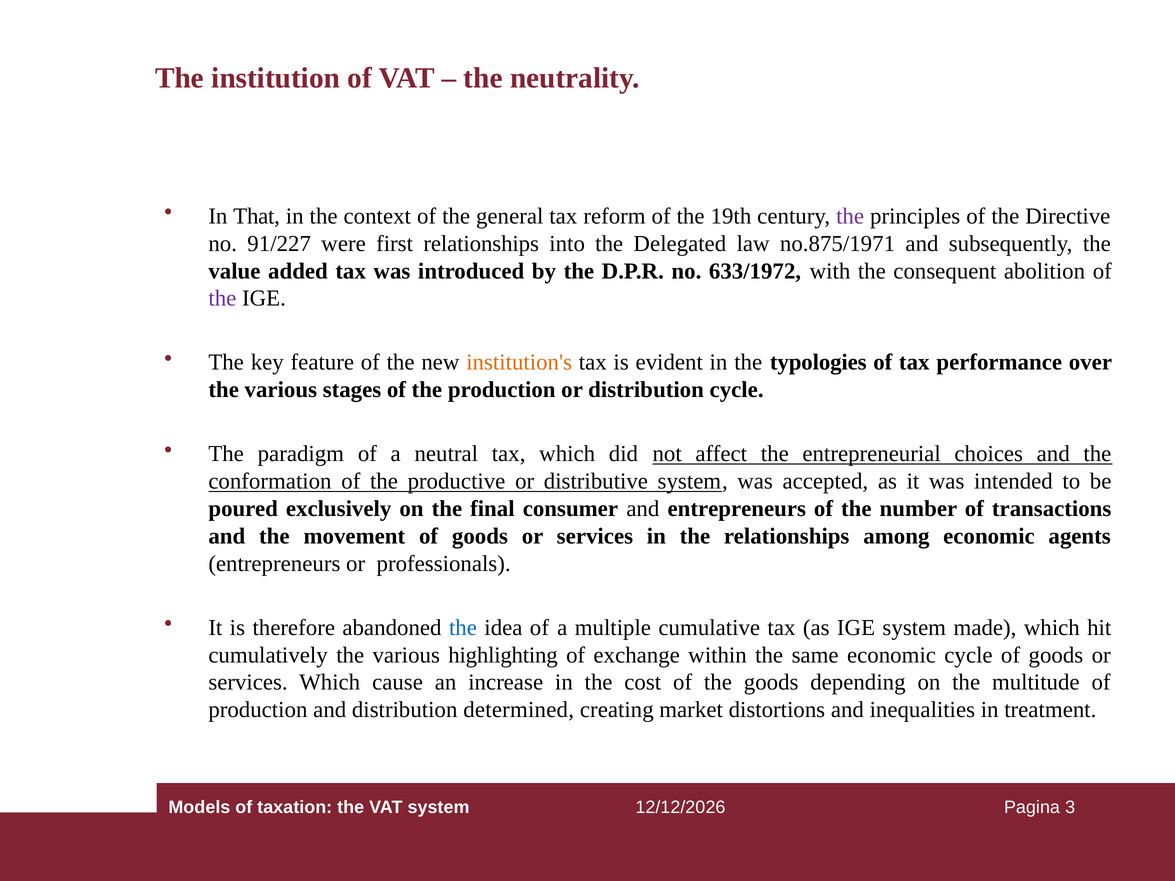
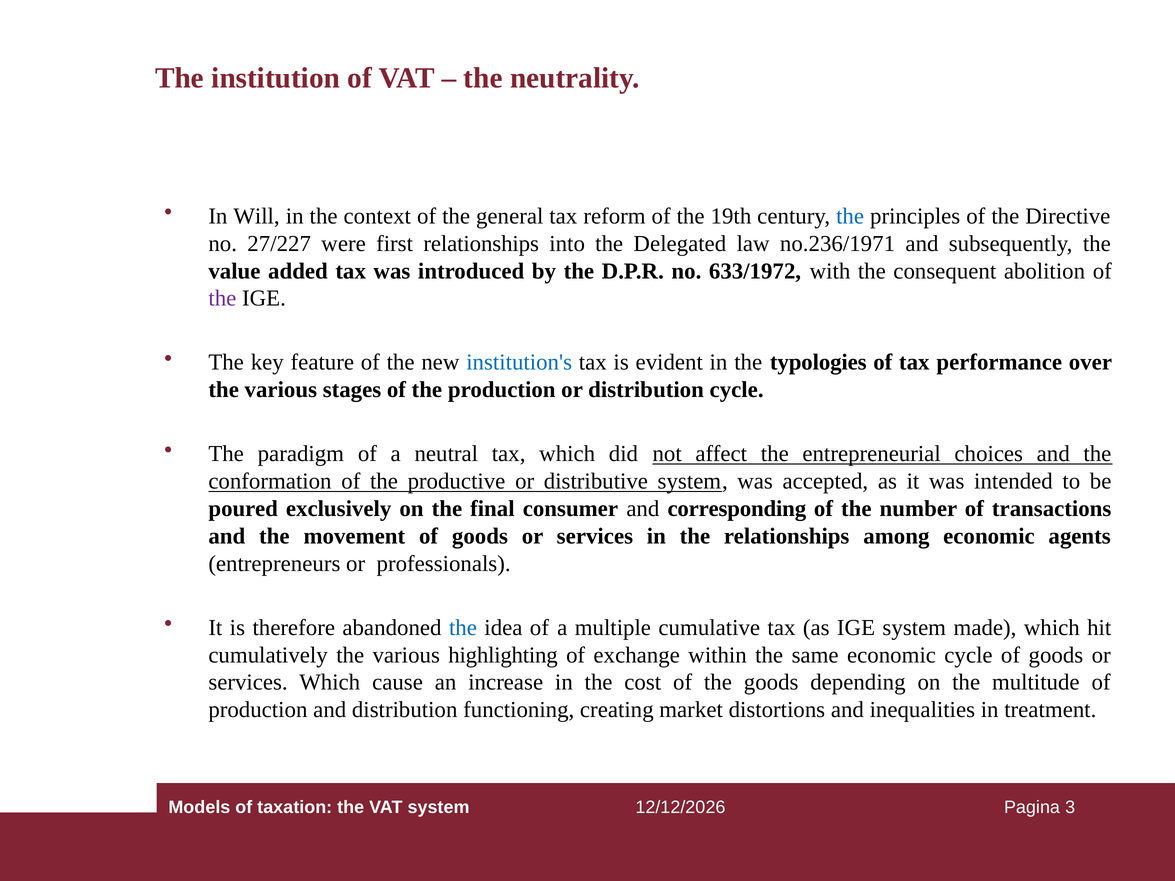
That: That -> Will (257, 216)
the colour: purple -> blue (850, 216)
91/227: 91/227 -> 27/227 (279, 244)
no.875/1971: no.875/1971 -> no.236/1971 (838, 244)
institution's colour: orange -> blue (519, 363)
and entrepreneurs: entrepreneurs -> corresponding (737, 509)
determined: determined -> functioning (519, 710)
